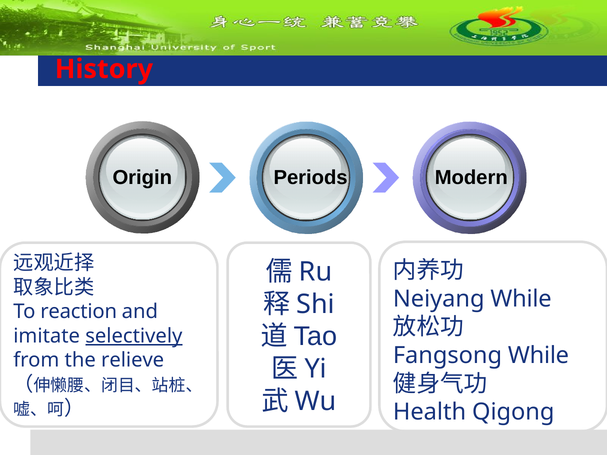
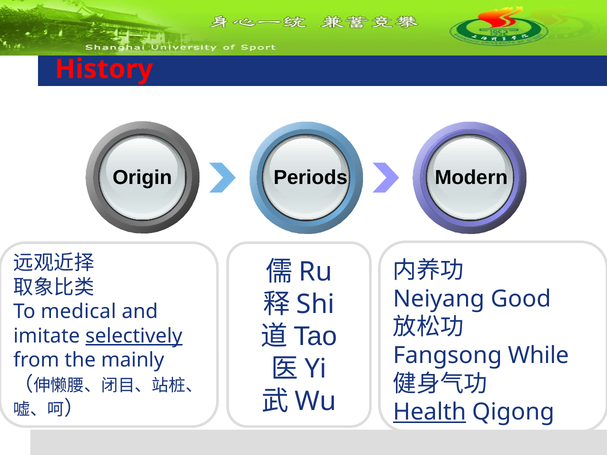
Neiyang While: While -> Good (521, 299)
reaction: reaction -> medical (78, 312)
relieve: relieve -> mainly (133, 360)
Health underline: none -> present (430, 412)
